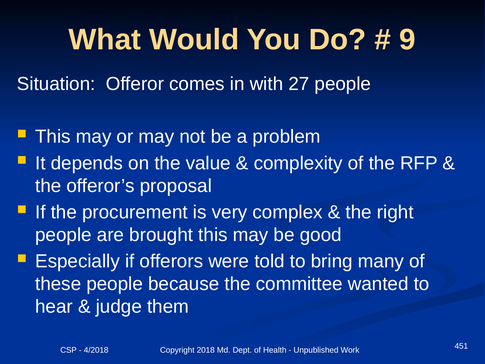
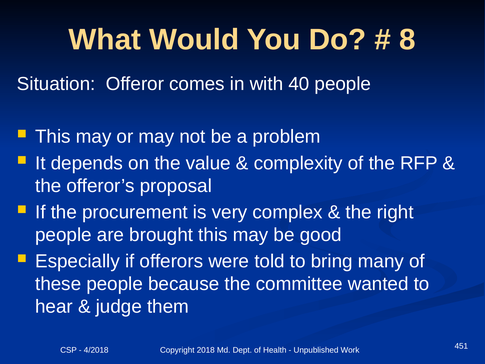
9: 9 -> 8 (408, 40)
27: 27 -> 40 (299, 84)
